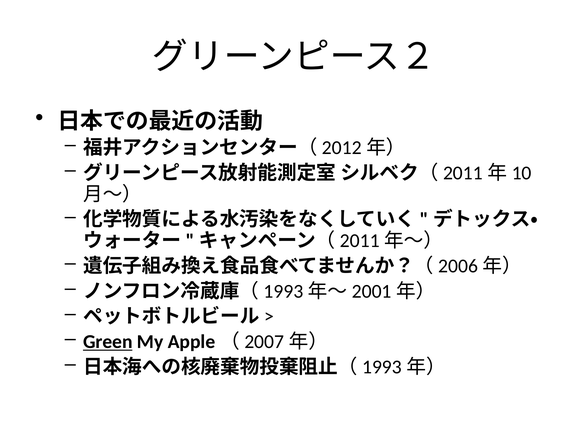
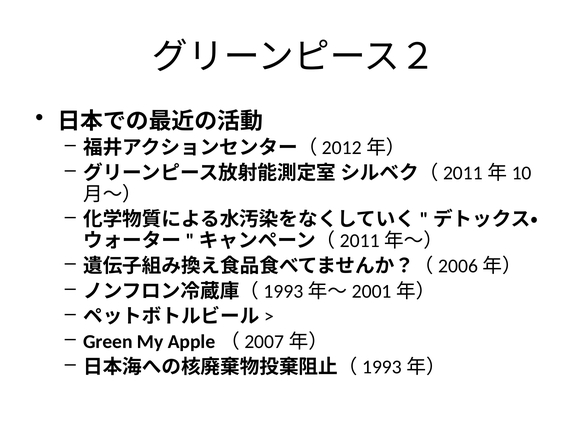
Green underline: present -> none (108, 342)
